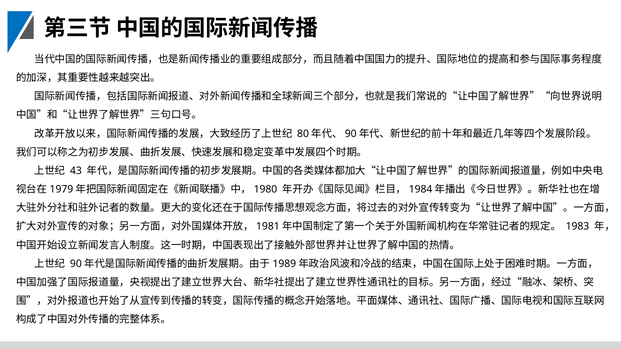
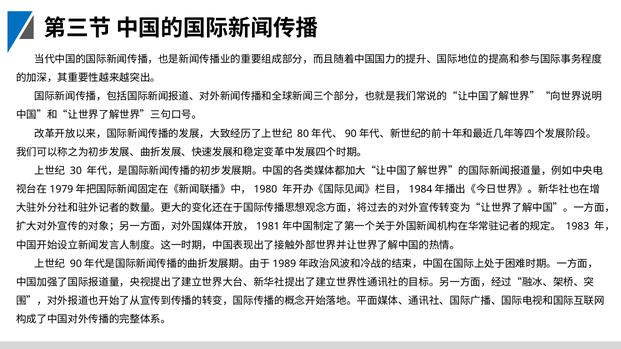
43: 43 -> 30 (76, 171)
